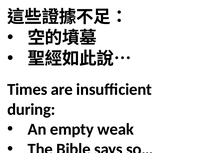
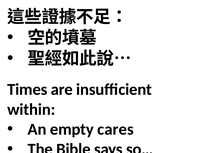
during: during -> within (31, 109)
weak: weak -> cares (116, 129)
